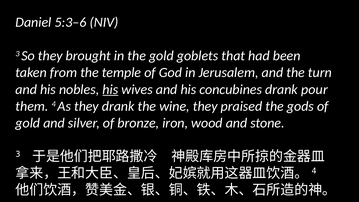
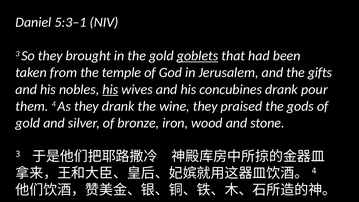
5:3–6: 5:3–6 -> 5:3–1 (70, 22)
goblets underline: none -> present (198, 56)
turn: turn -> gifts (320, 73)
